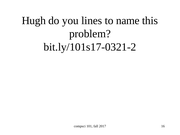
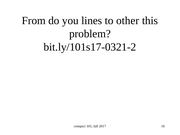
Hugh: Hugh -> From (34, 21)
name: name -> other (128, 21)
